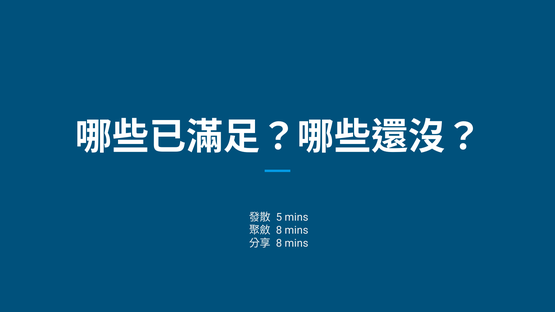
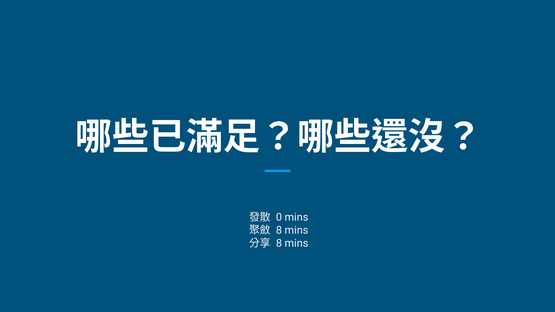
5: 5 -> 0 (279, 217)
